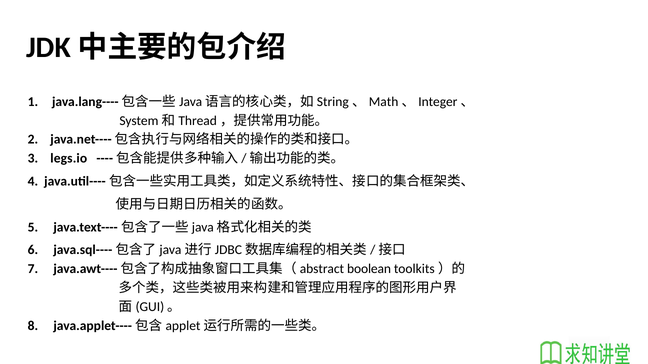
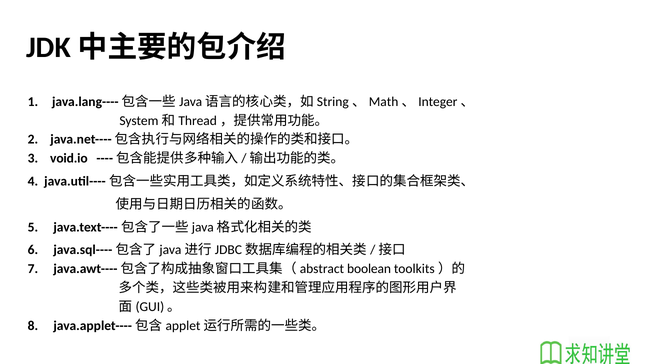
legs.io: legs.io -> void.io (69, 159)
